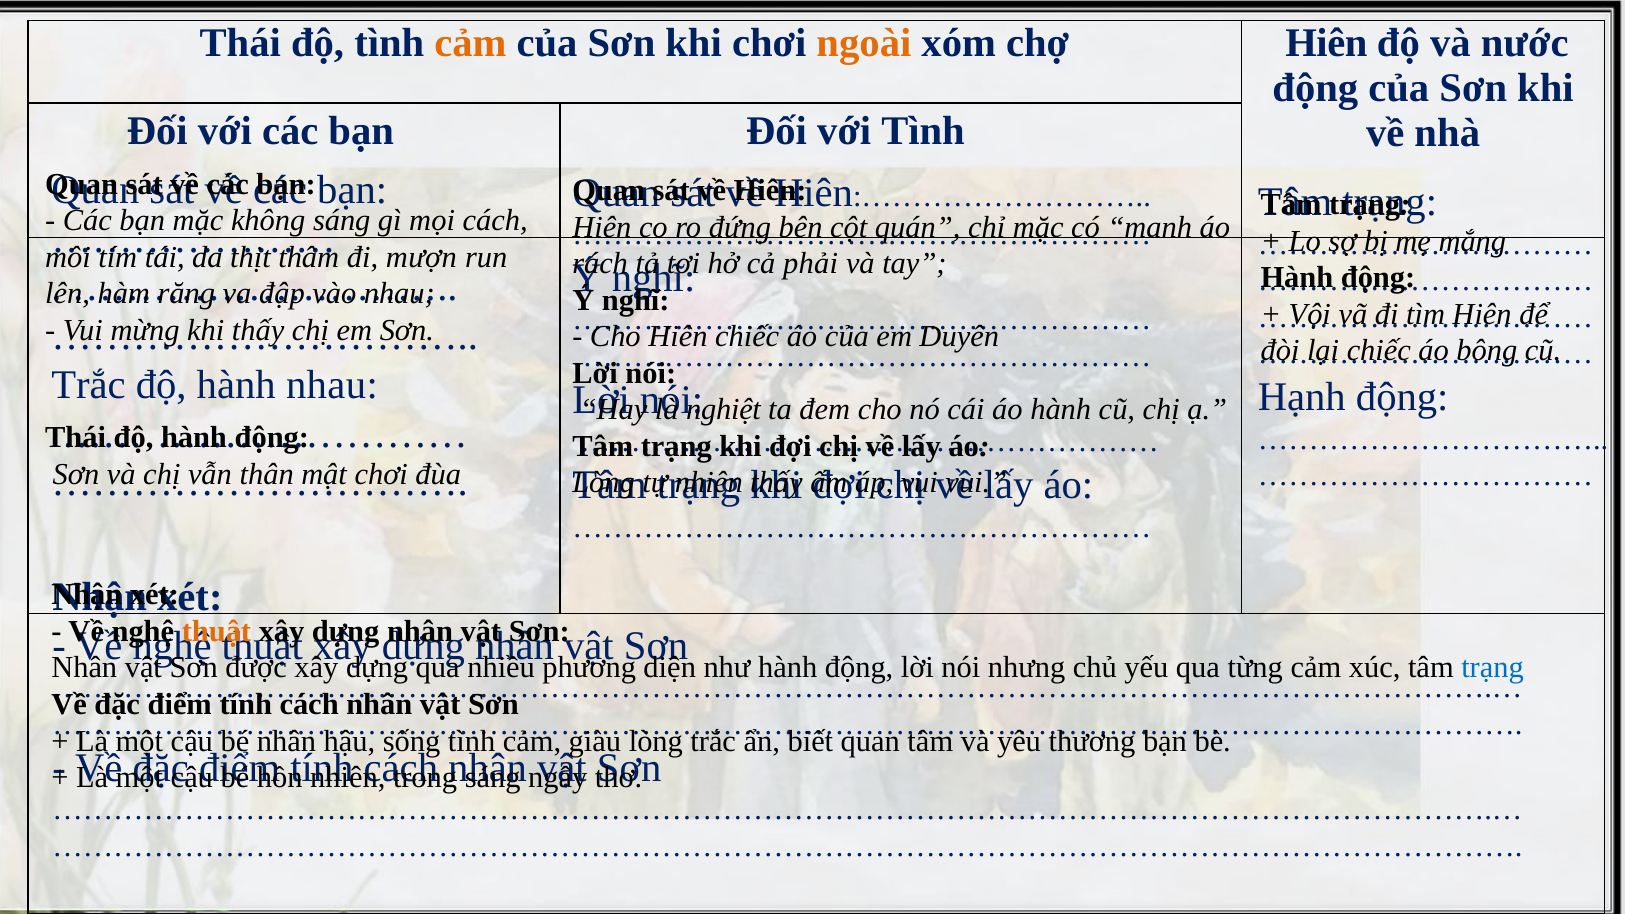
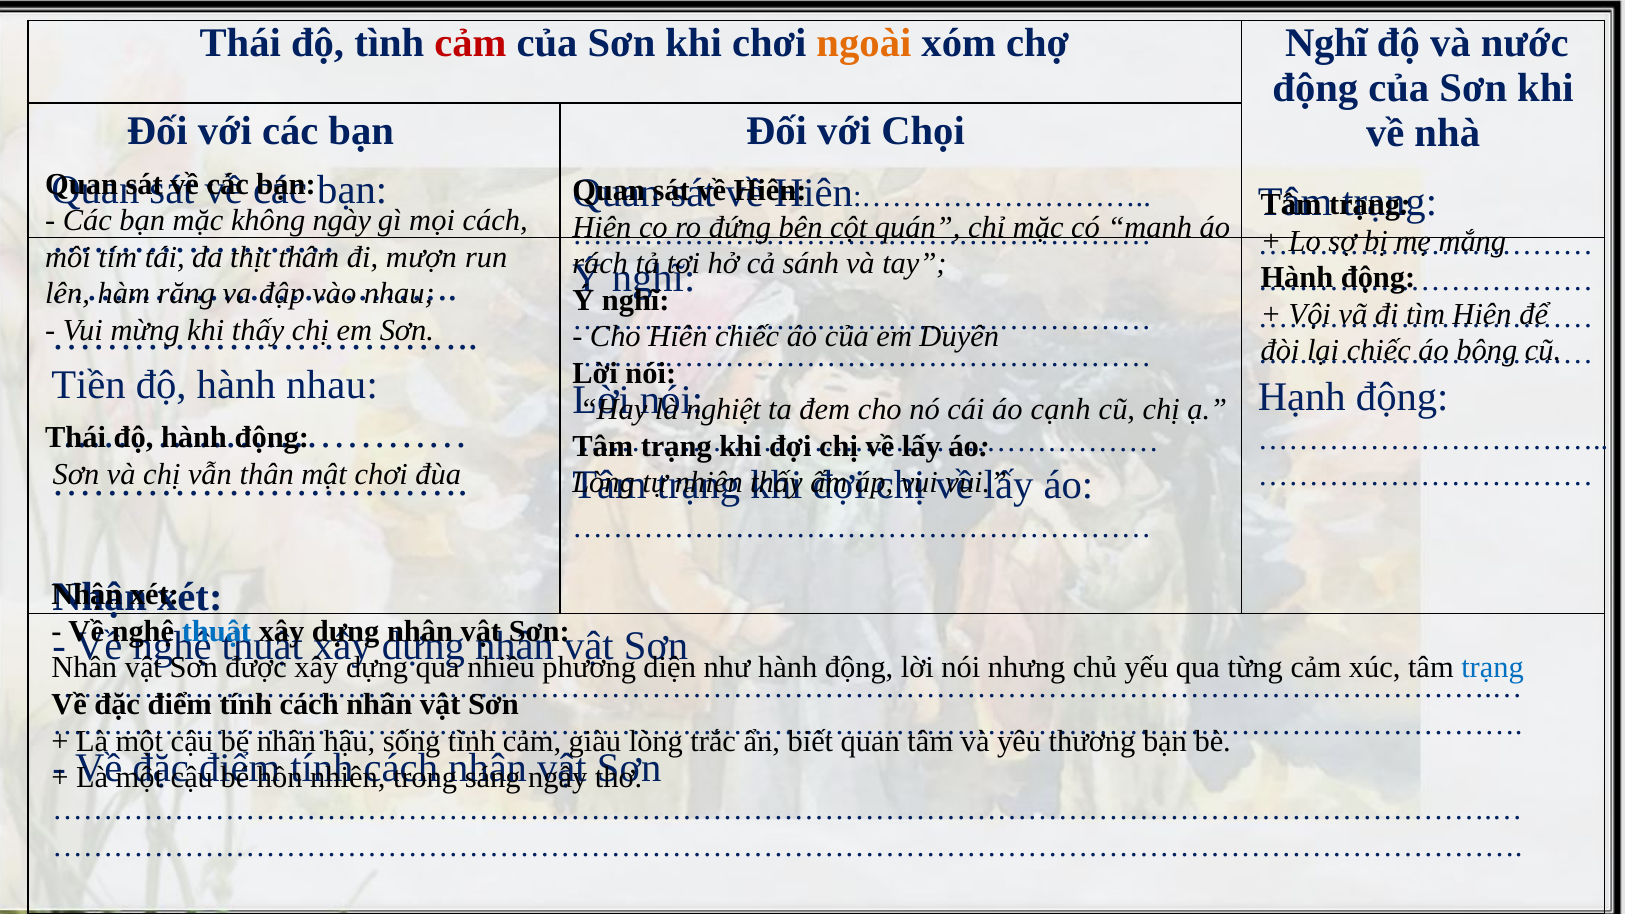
cảm colour: orange -> red (470, 43)
chợ Hiên: Hiên -> Nghĩ (1326, 43)
với Tình: Tình -> Chọi (923, 131)
sáng: sáng -> ngày (342, 221)
phải: phải -> sánh (811, 264)
Trắc: Trắc -> Tiền (88, 385)
áo hành: hành -> cạnh (1061, 410)
thuật colour: orange -> blue (217, 631)
